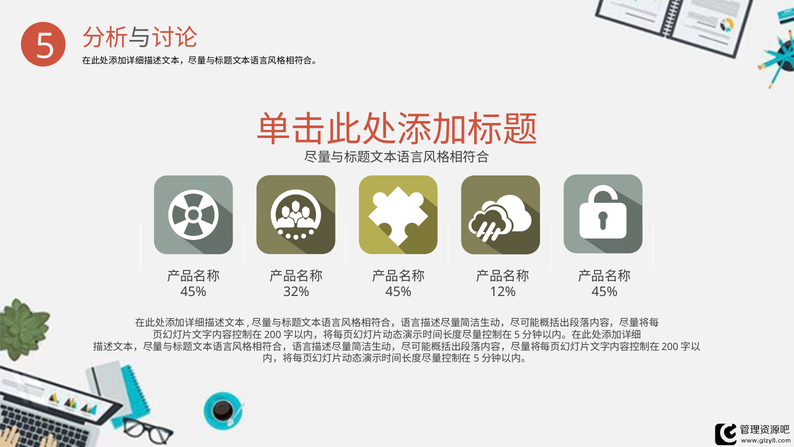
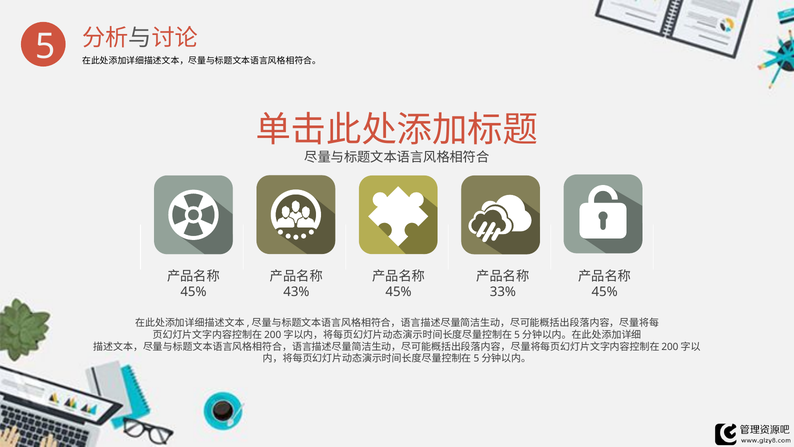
32%: 32% -> 43% (296, 292)
12%: 12% -> 33% (503, 292)
